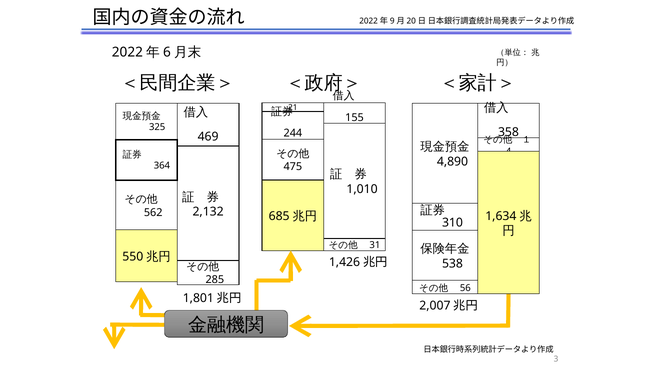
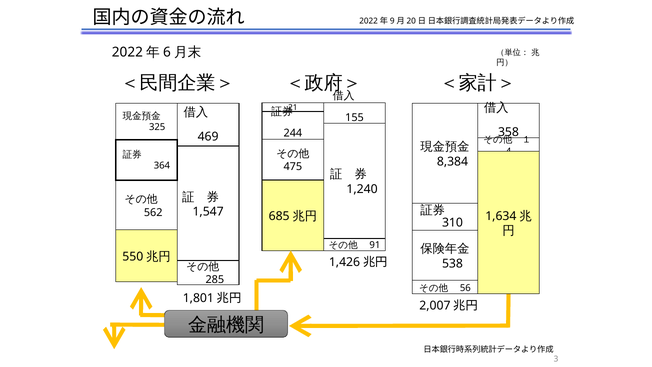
4,890: 4,890 -> 8,384 (452, 161)
1,010: 1,010 -> 1,240 (362, 189)
2,132: 2,132 -> 1,547 (208, 212)
31: 31 -> 91 (375, 245)
